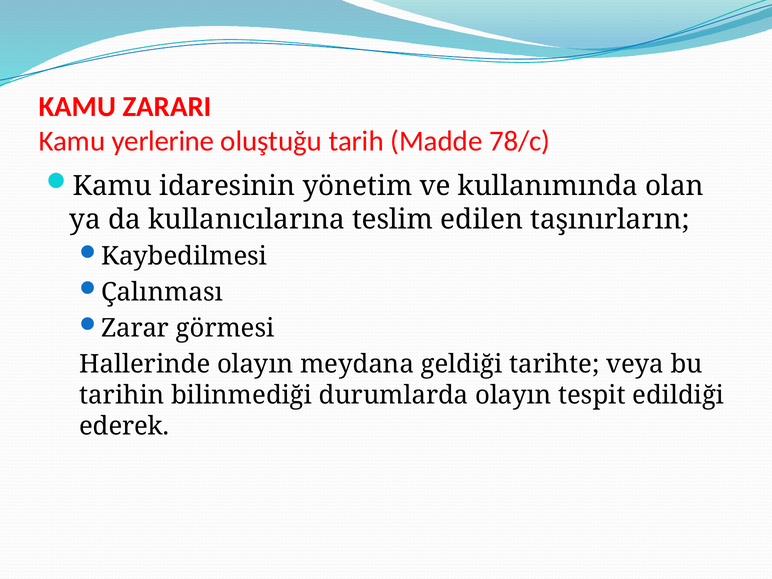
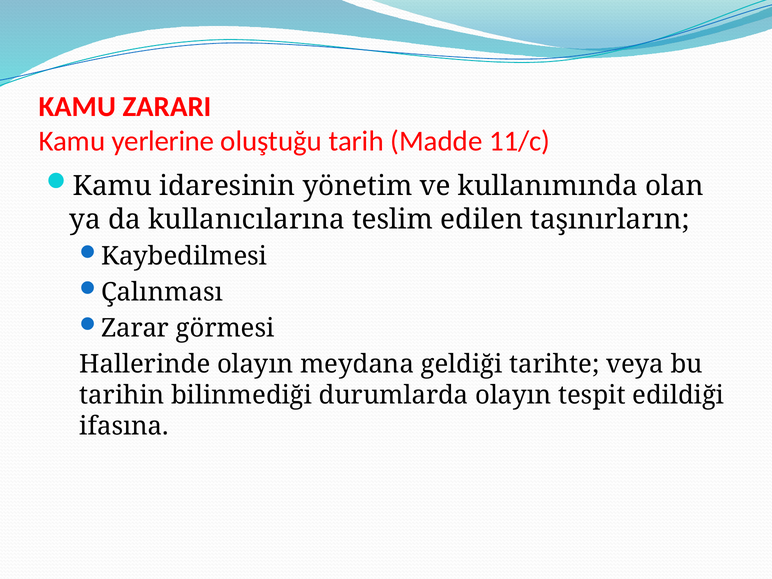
78/c: 78/c -> 11/c (520, 141)
ederek: ederek -> ifasına (124, 426)
